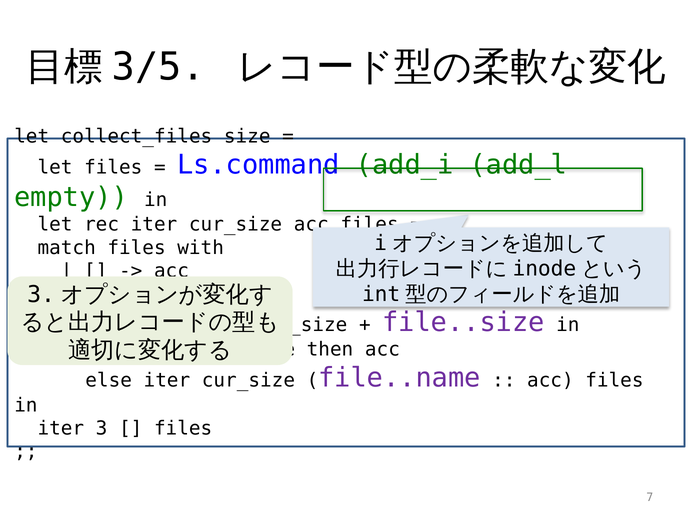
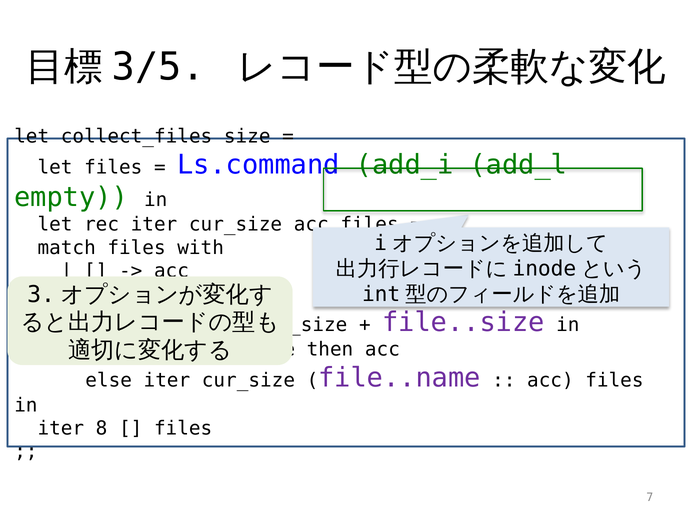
3: 3 -> 8 (102, 429)
